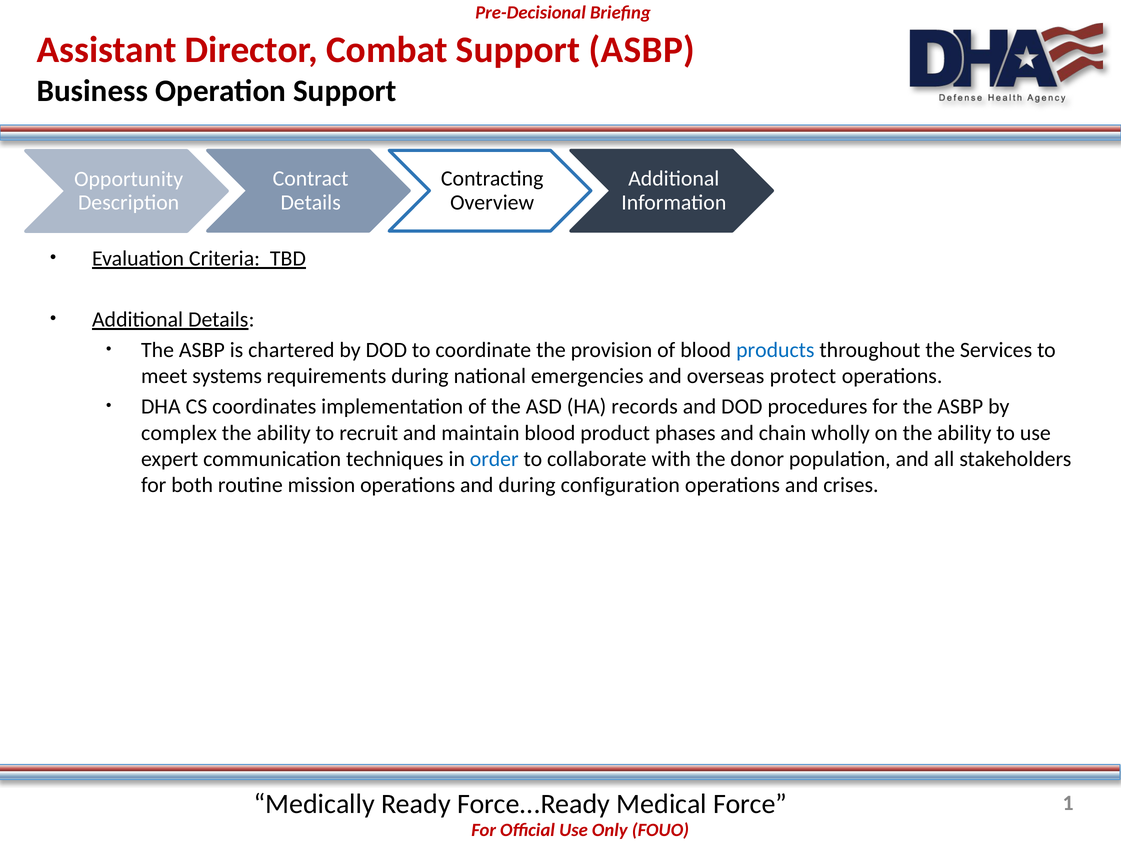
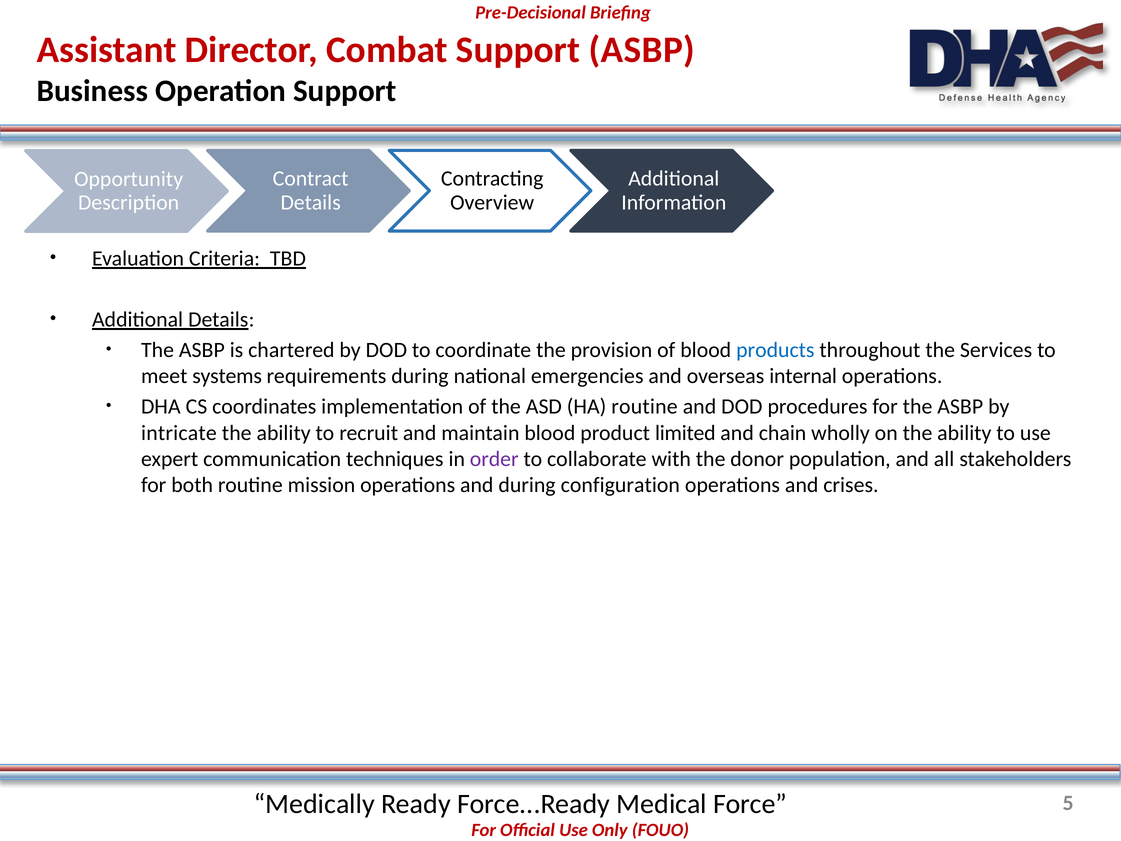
protect: protect -> internal (803, 376)
HA records: records -> routine (644, 407)
complex: complex -> intricate (179, 433)
phases: phases -> limited (685, 433)
order colour: blue -> purple (494, 459)
1: 1 -> 5 (1068, 803)
